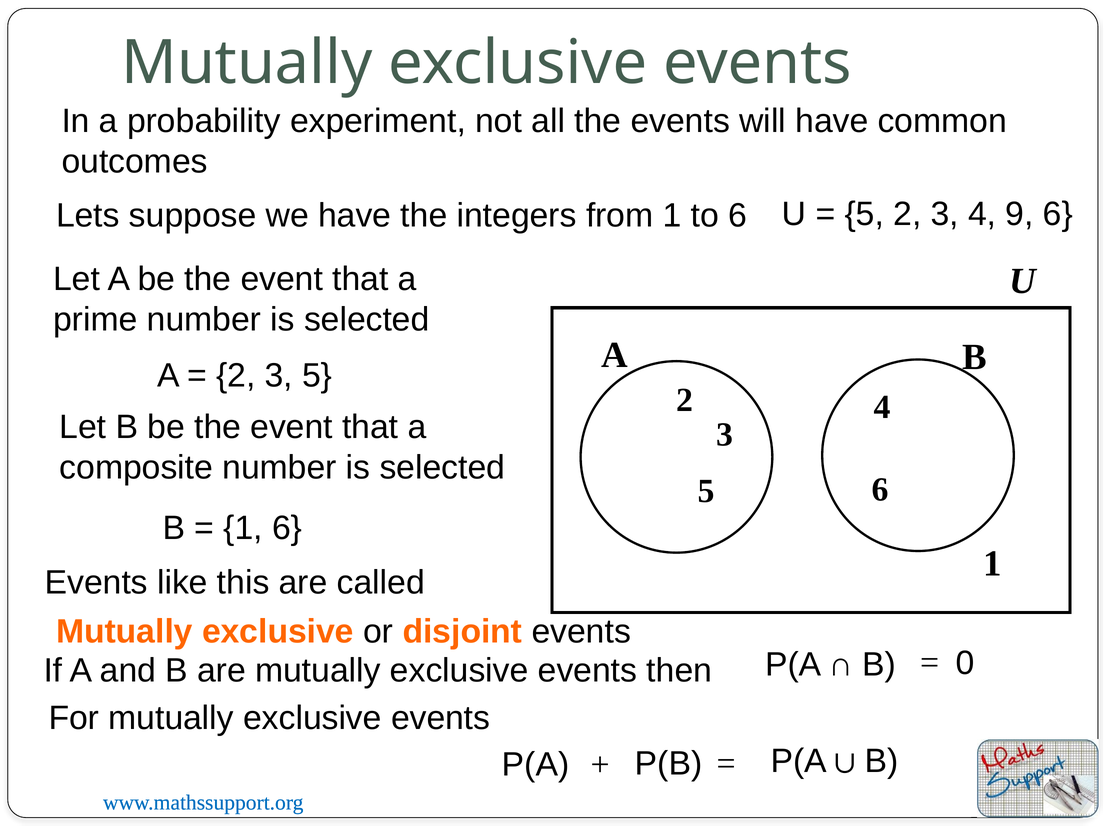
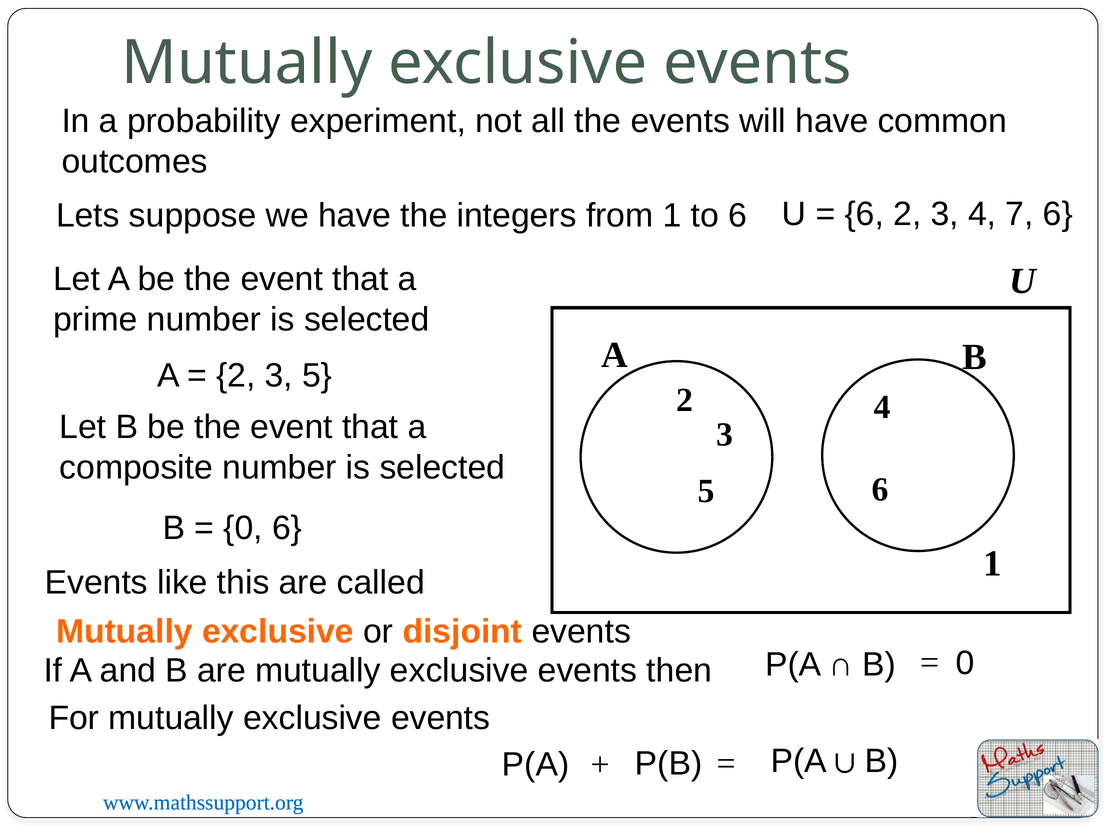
5: 5 -> 6 (864, 214)
9: 9 -> 7 (1020, 214)
1: 1 -> 0 (243, 528)
